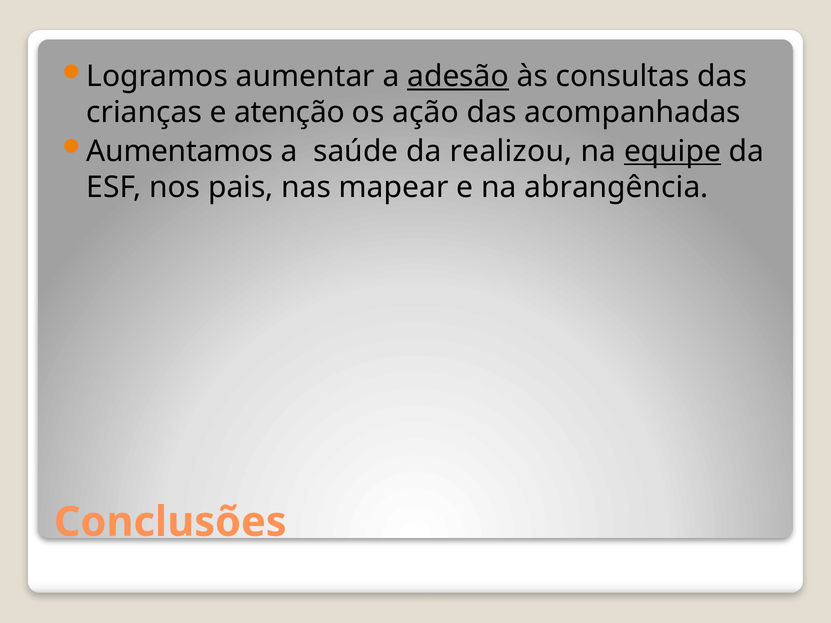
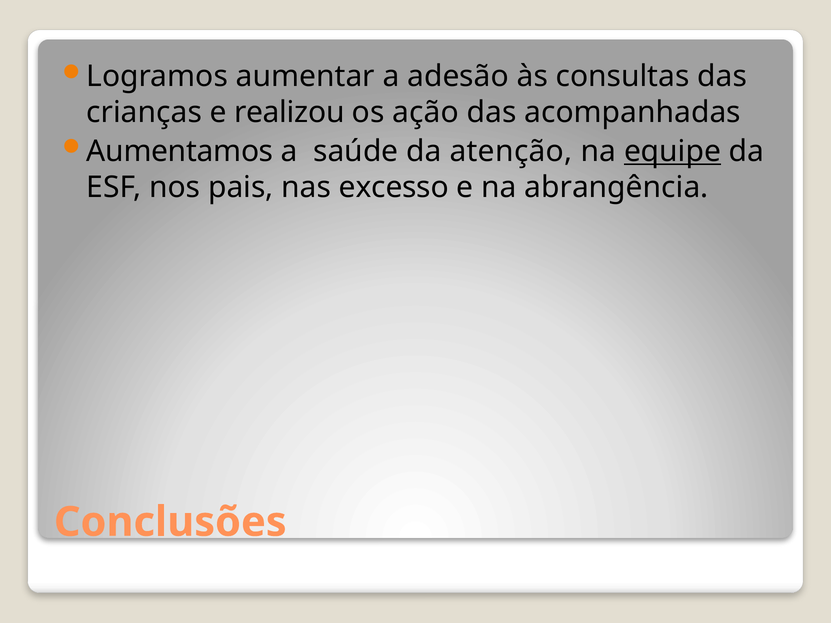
adesão underline: present -> none (458, 77)
atenção: atenção -> realizou (289, 113)
realizou: realizou -> atenção (511, 151)
mapear: mapear -> excesso (394, 187)
